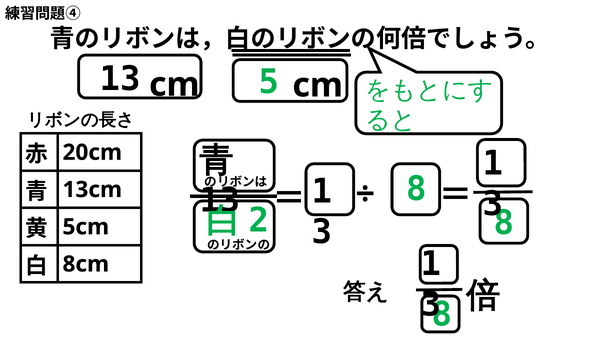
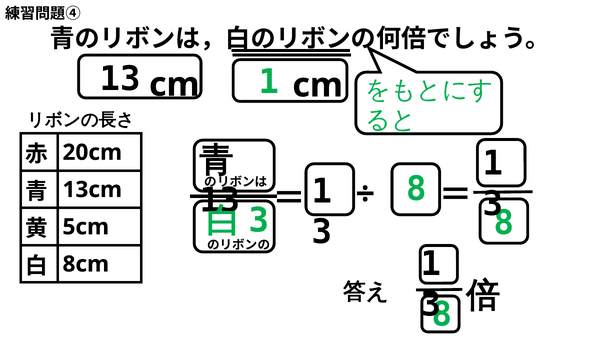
13 5: 5 -> 1 (269, 82)
2: 2 -> 3 (259, 221)
